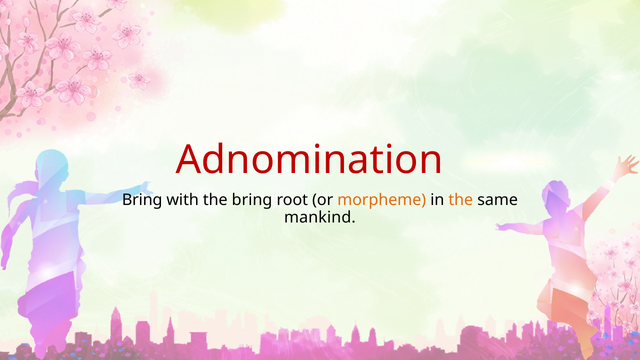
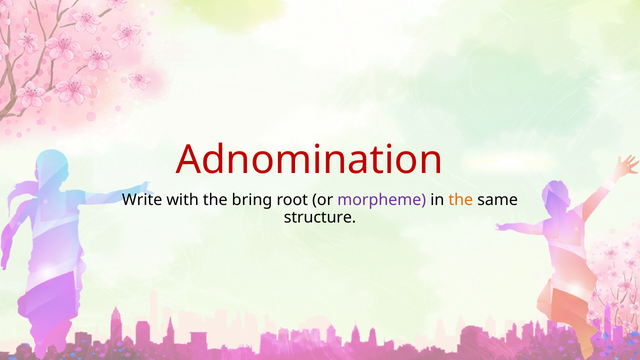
Bring: Bring -> Write (142, 200)
morpheme colour: orange -> purple (382, 200)
mankind: mankind -> structure (320, 217)
